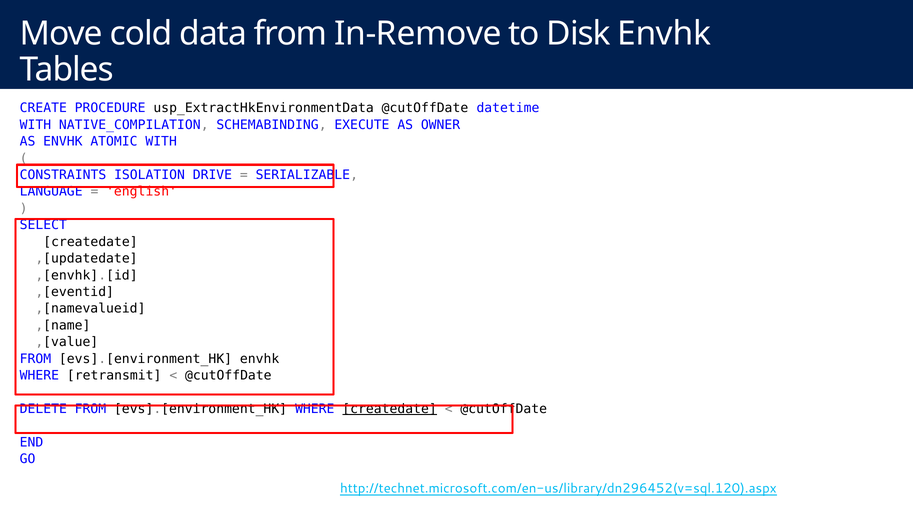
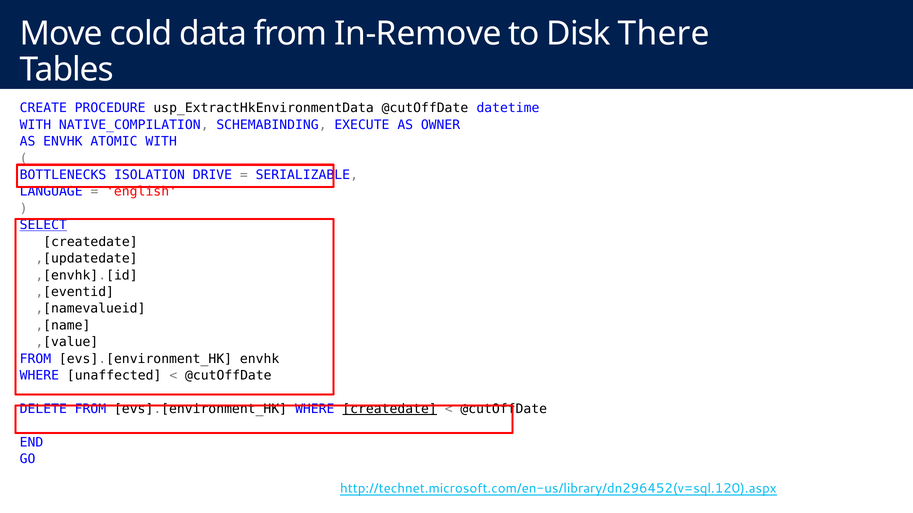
Disk Envhk: Envhk -> There (664, 34)
CONSTRAINTS: CONSTRAINTS -> BOTTLENECKS (63, 175)
SELECT underline: none -> present (43, 225)
retransmit: retransmit -> unaffected (114, 376)
